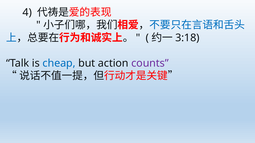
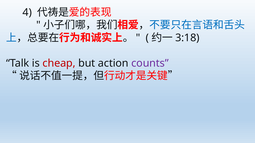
cheap colour: blue -> red (59, 63)
